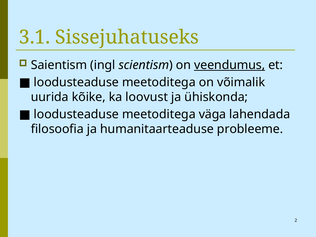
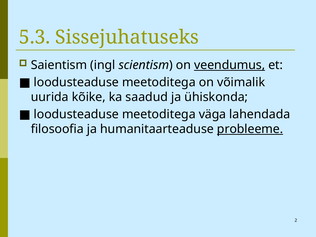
3.1: 3.1 -> 5.3 (35, 37)
loovust: loovust -> saadud (147, 97)
probleeme underline: none -> present (250, 129)
